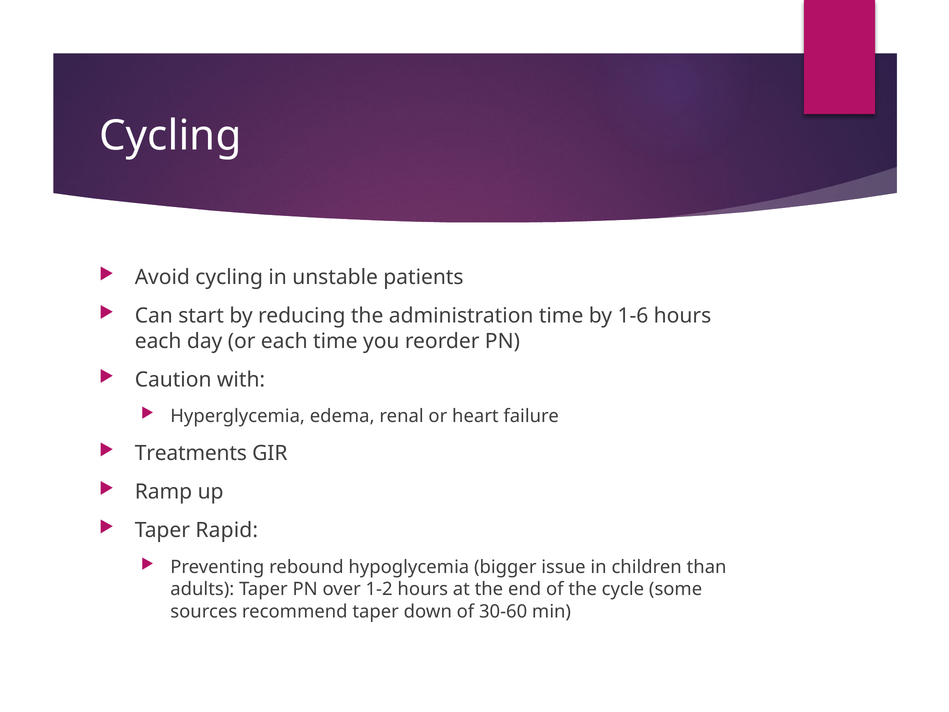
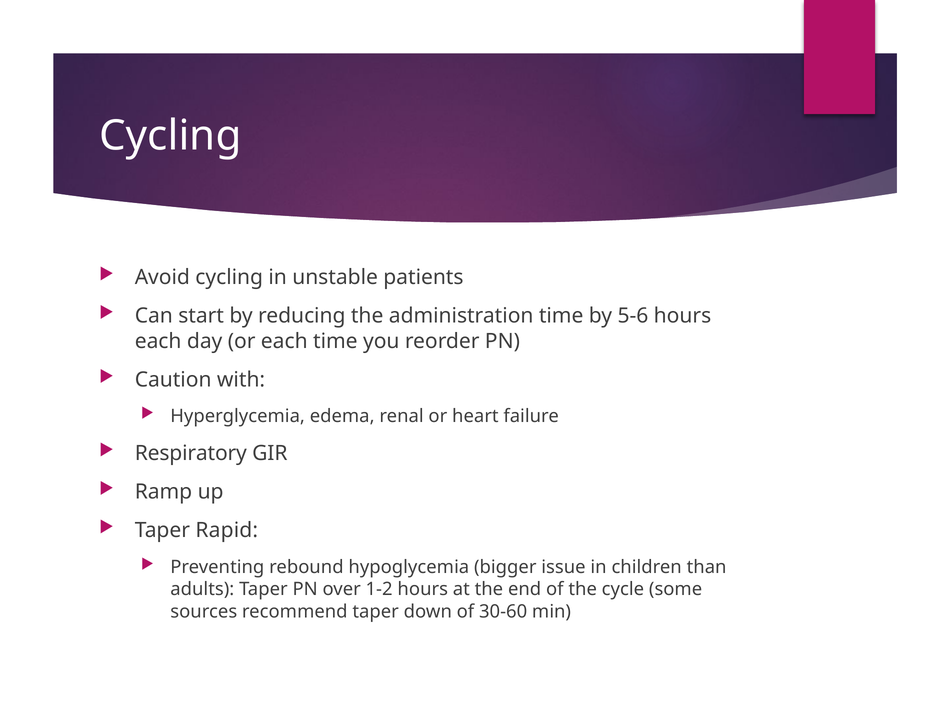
1-6: 1-6 -> 5-6 (633, 316)
Treatments: Treatments -> Respiratory (191, 453)
